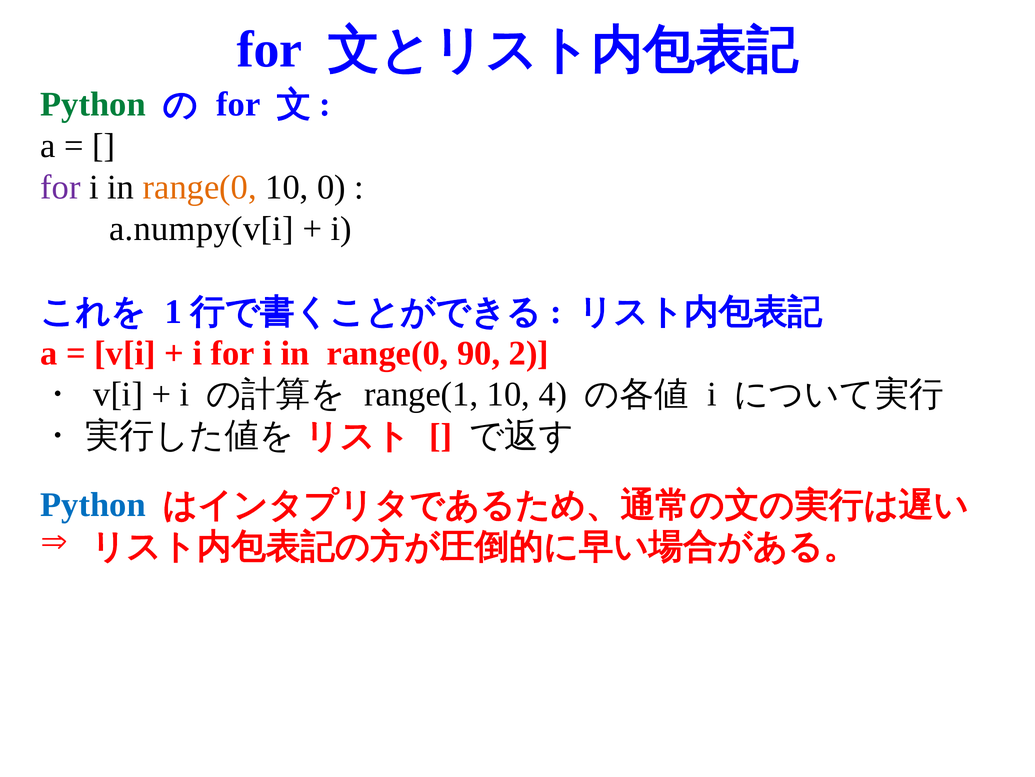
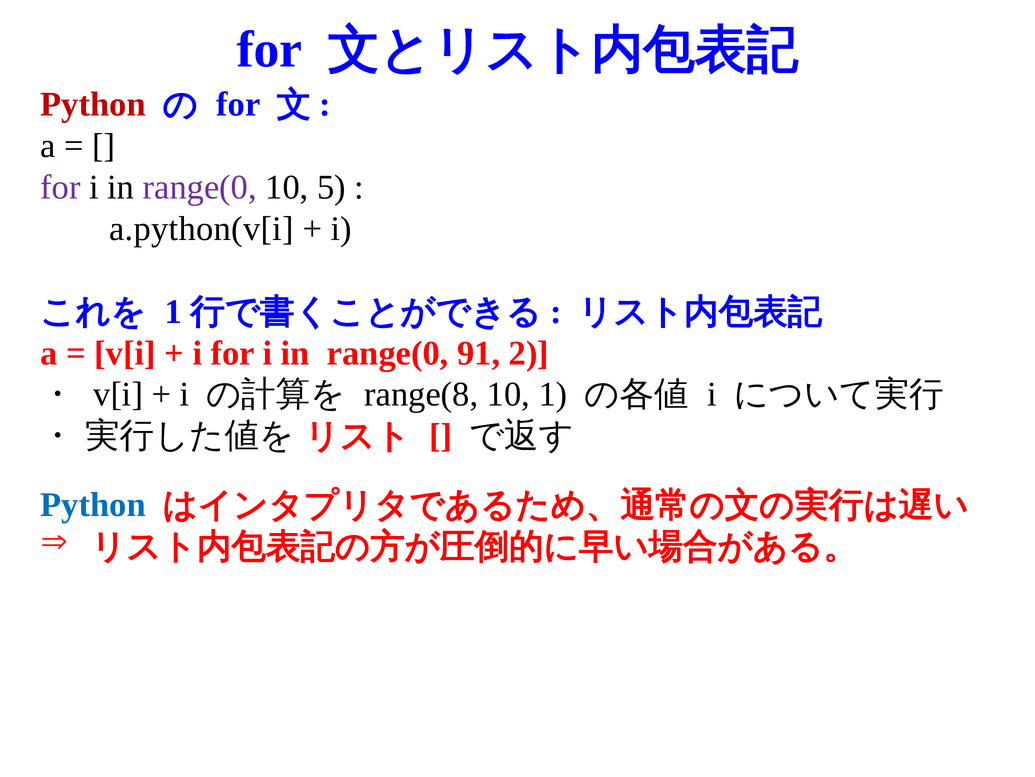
Python colour: green -> red (93, 104)
range(0 colour: orange -> purple (200, 187)
0: 0 -> 5 (331, 187)
a.numpy(v[i: a.numpy(v[i -> a.python(v[i (202, 229)
90: 90 -> 91 (479, 353)
range(1: range(1 -> range(8 (421, 394)
4: 4 -> 1 (553, 394)
